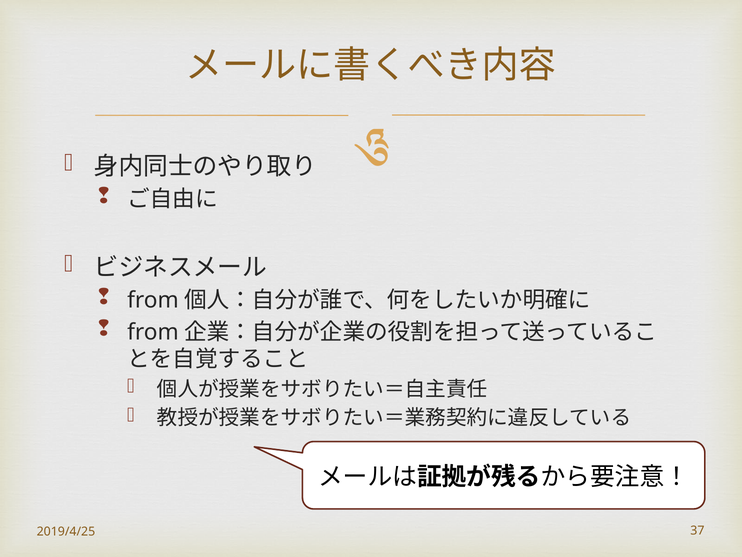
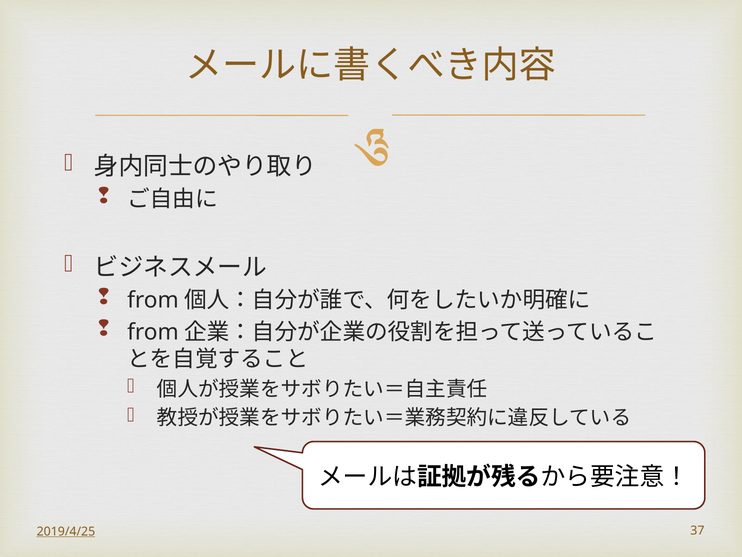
2019/4/25 underline: none -> present (66, 531)
